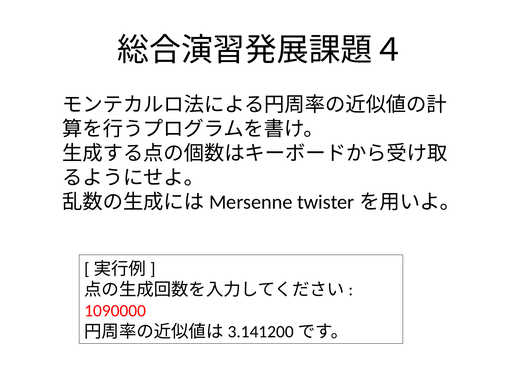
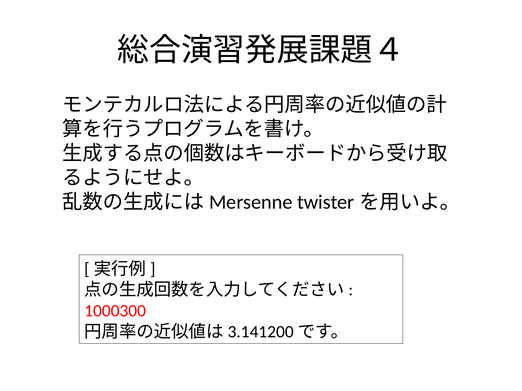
1090000: 1090000 -> 1000300 (115, 311)
